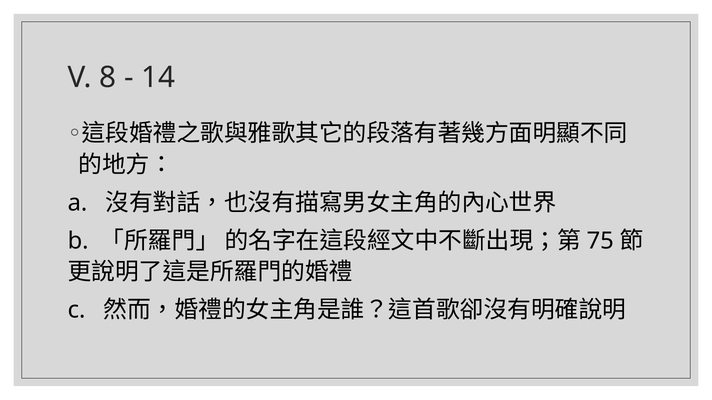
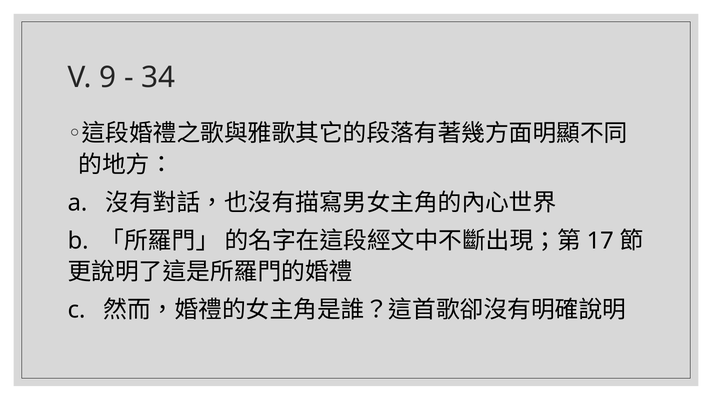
8: 8 -> 9 (108, 77)
14: 14 -> 34 (158, 77)
75: 75 -> 17 (600, 241)
